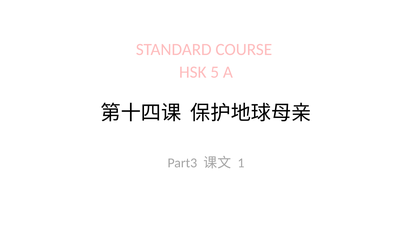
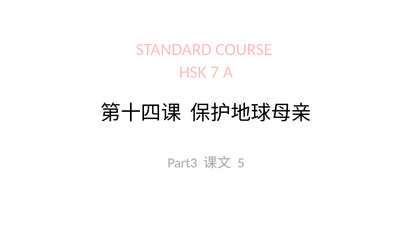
5: 5 -> 7 (215, 72)
1: 1 -> 5 (241, 164)
